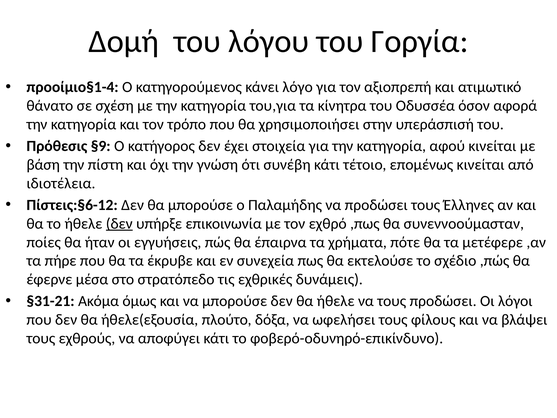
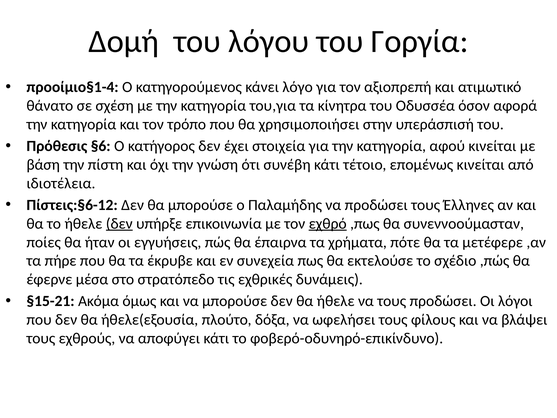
§9: §9 -> §6 (101, 146)
εχθρό underline: none -> present (328, 224)
§31-21: §31-21 -> §15-21 (50, 301)
